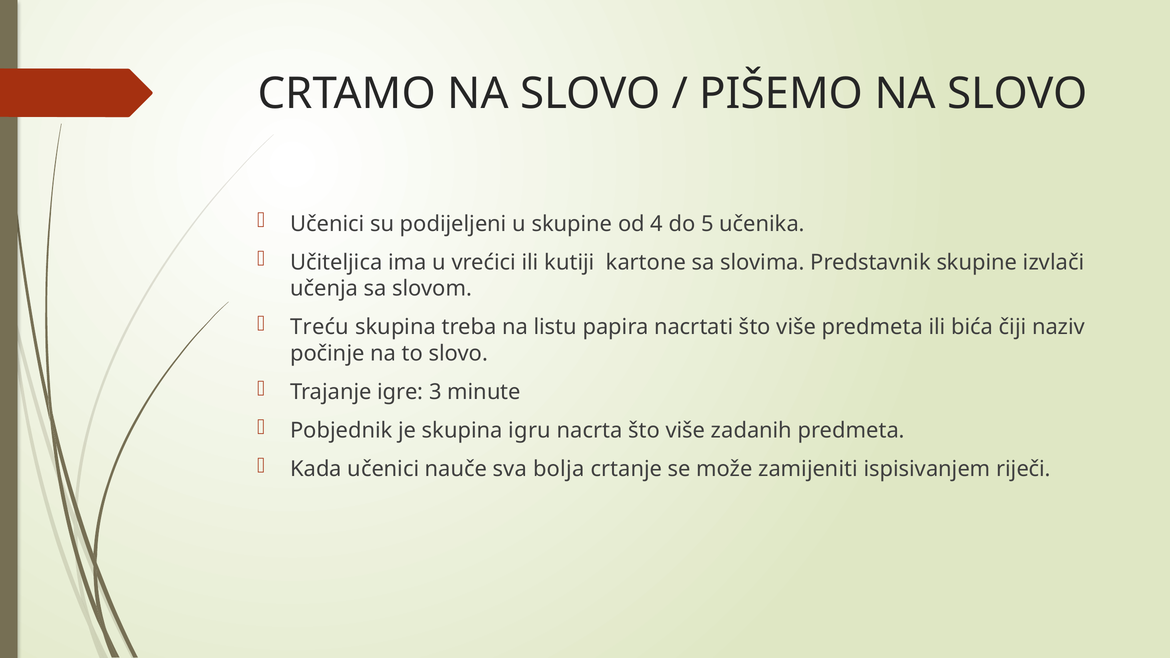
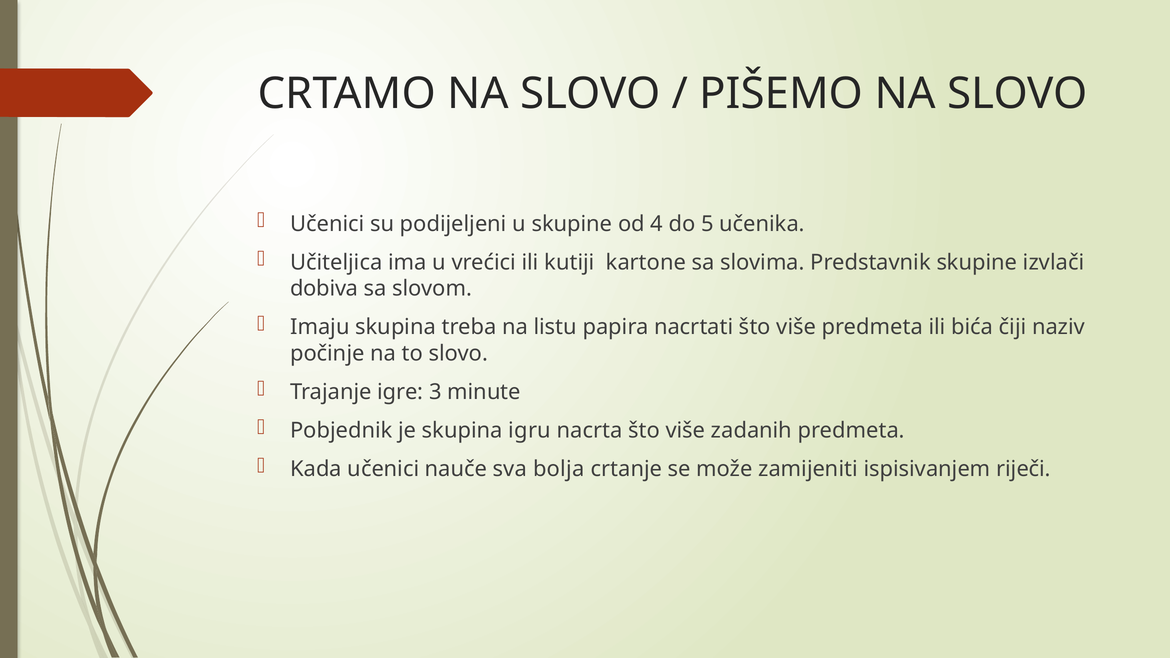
učenja: učenja -> dobiva (324, 289)
Treću: Treću -> Imaju (320, 327)
